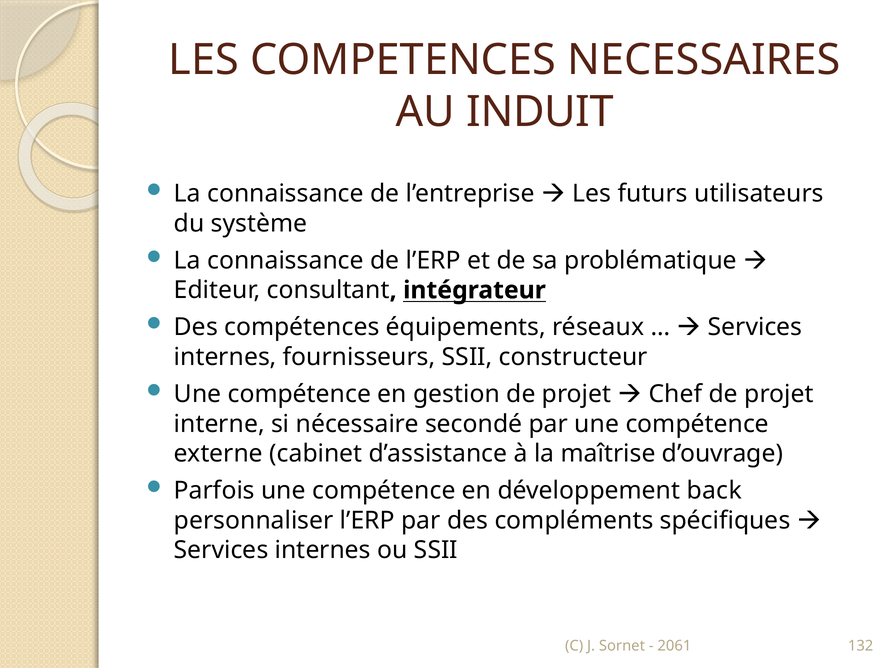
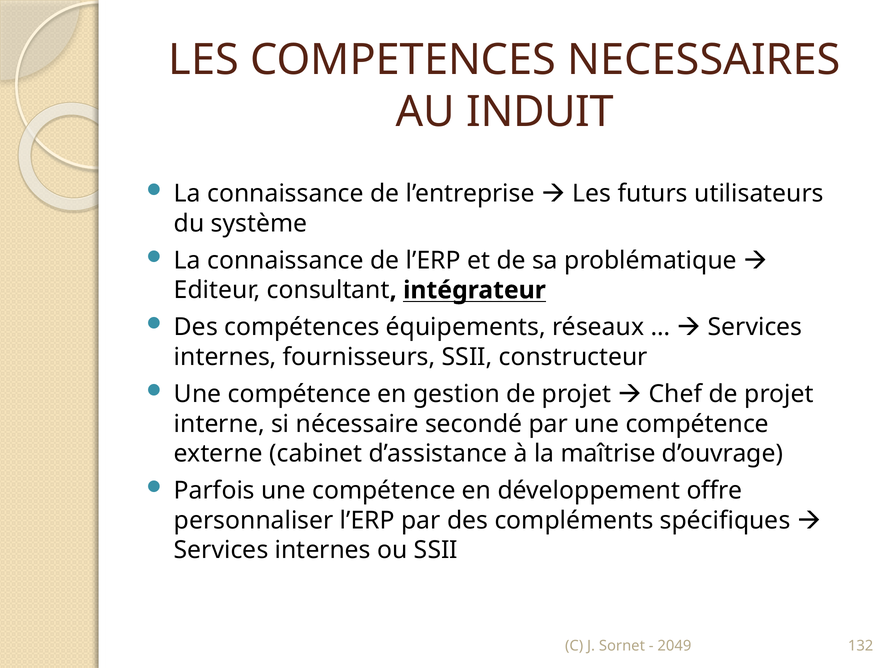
back: back -> offre (714, 490)
2061: 2061 -> 2049 (674, 645)
